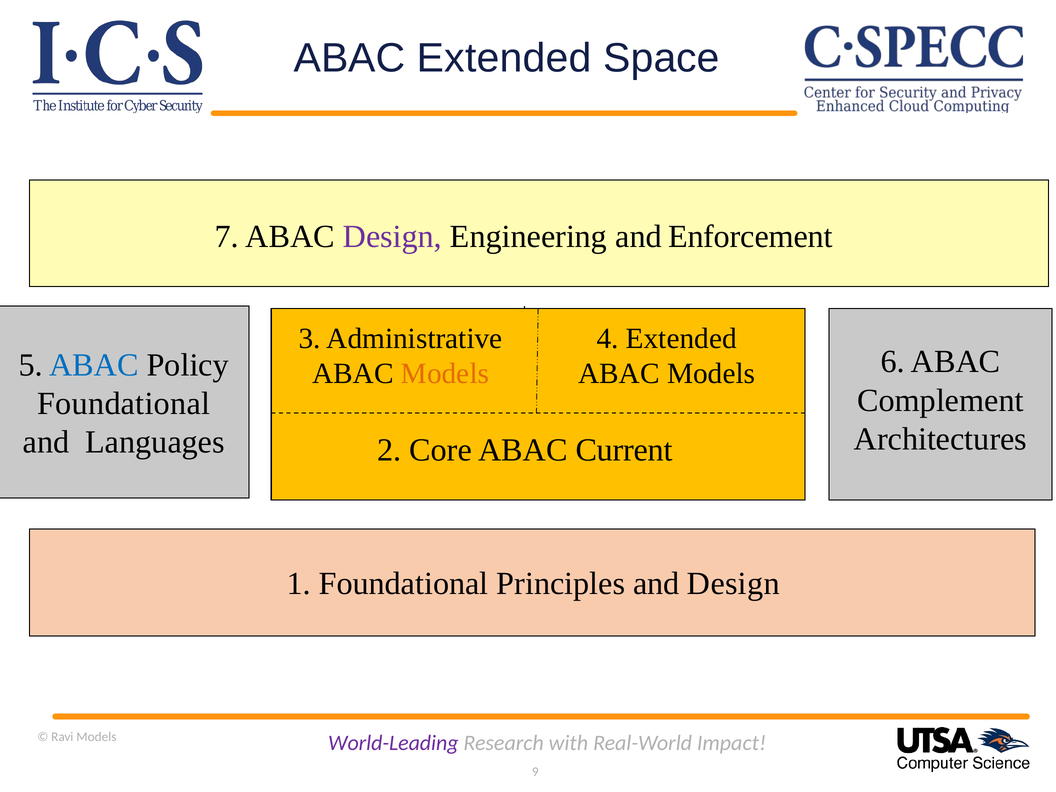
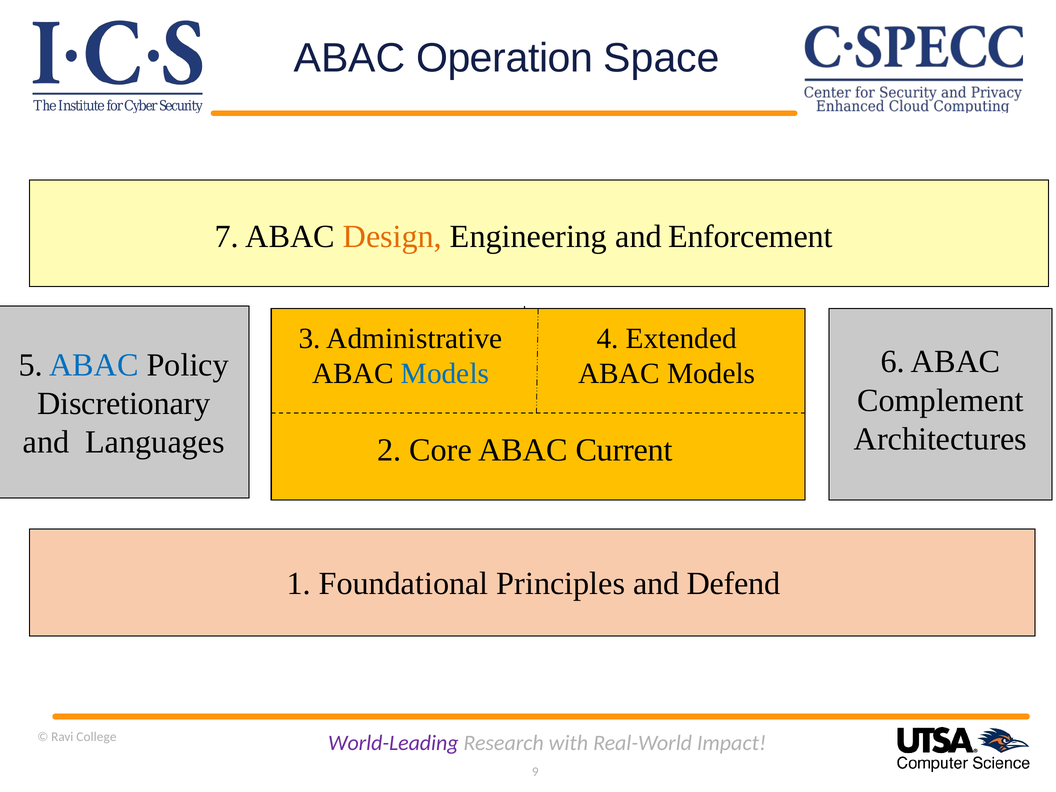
ABAC Extended: Extended -> Operation (505, 58)
Design colour: purple -> orange (392, 237)
Models colour: orange -> blue (445, 374)
Foundational: Foundational -> Discretionary (124, 404)
and Design: Design -> Defend (734, 584)
Ravi Models: Models -> College (96, 737)
